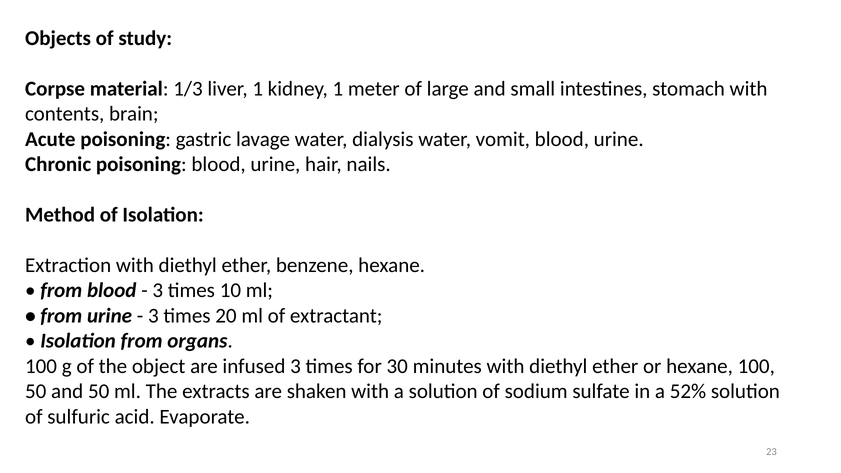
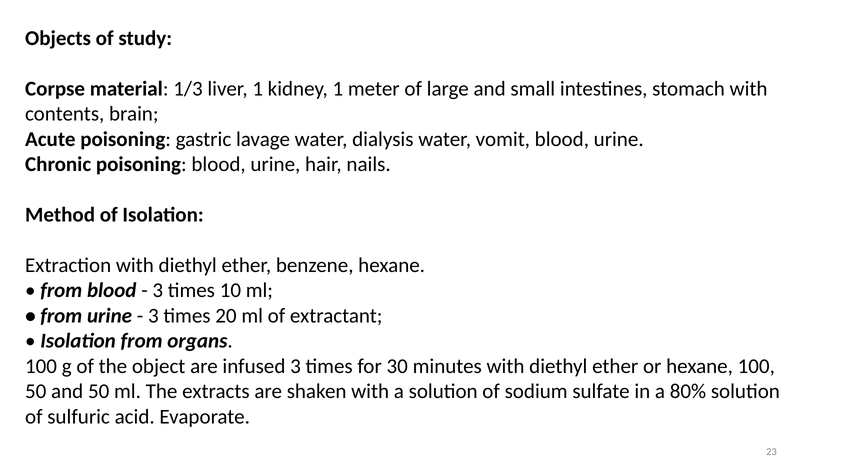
52%: 52% -> 80% (688, 391)
